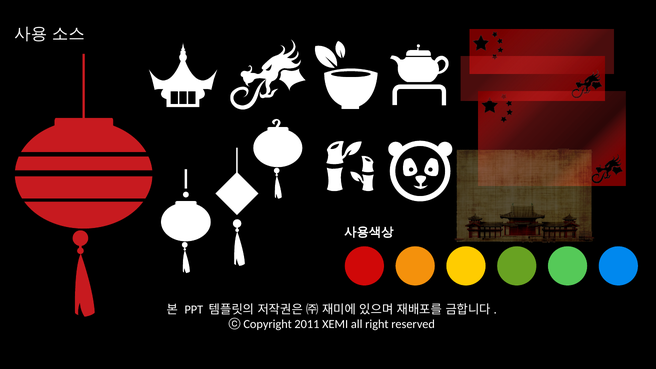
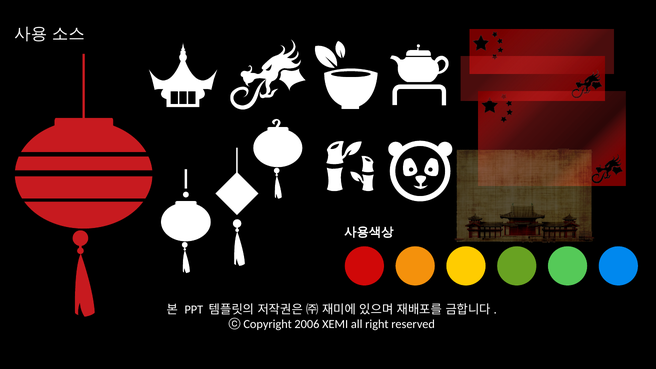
2011: 2011 -> 2006 (307, 324)
